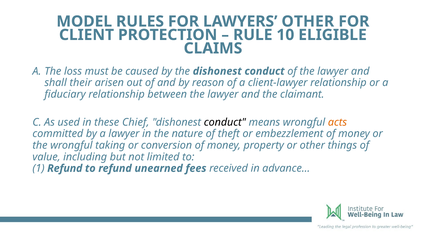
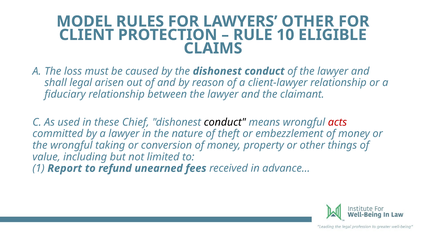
their: their -> legal (81, 83)
acts colour: orange -> red (337, 122)
1 Refund: Refund -> Report (65, 168)
